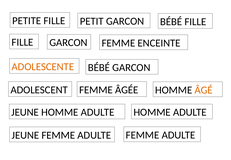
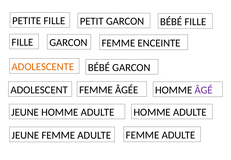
ÂGÉ colour: orange -> purple (204, 90)
